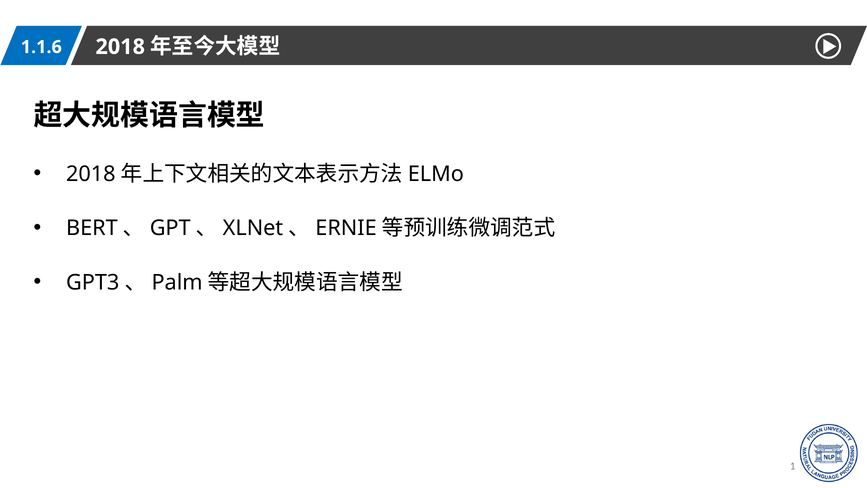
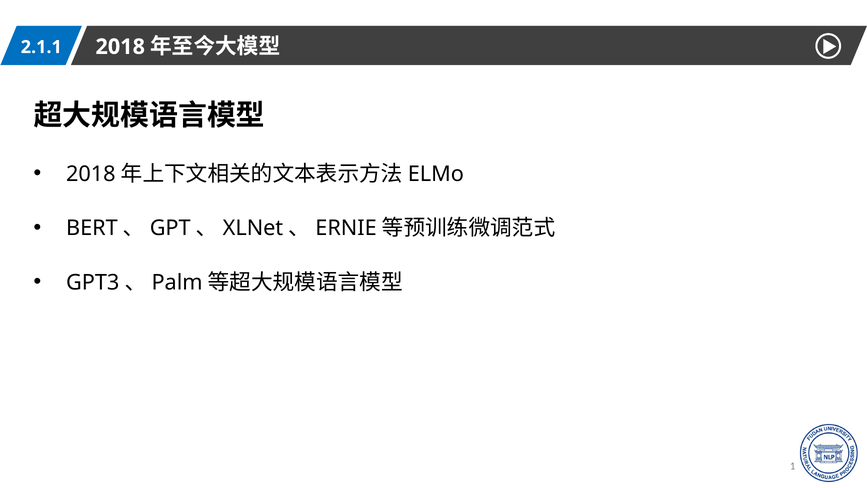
1.1.6: 1.1.6 -> 2.1.1 (41, 47)
